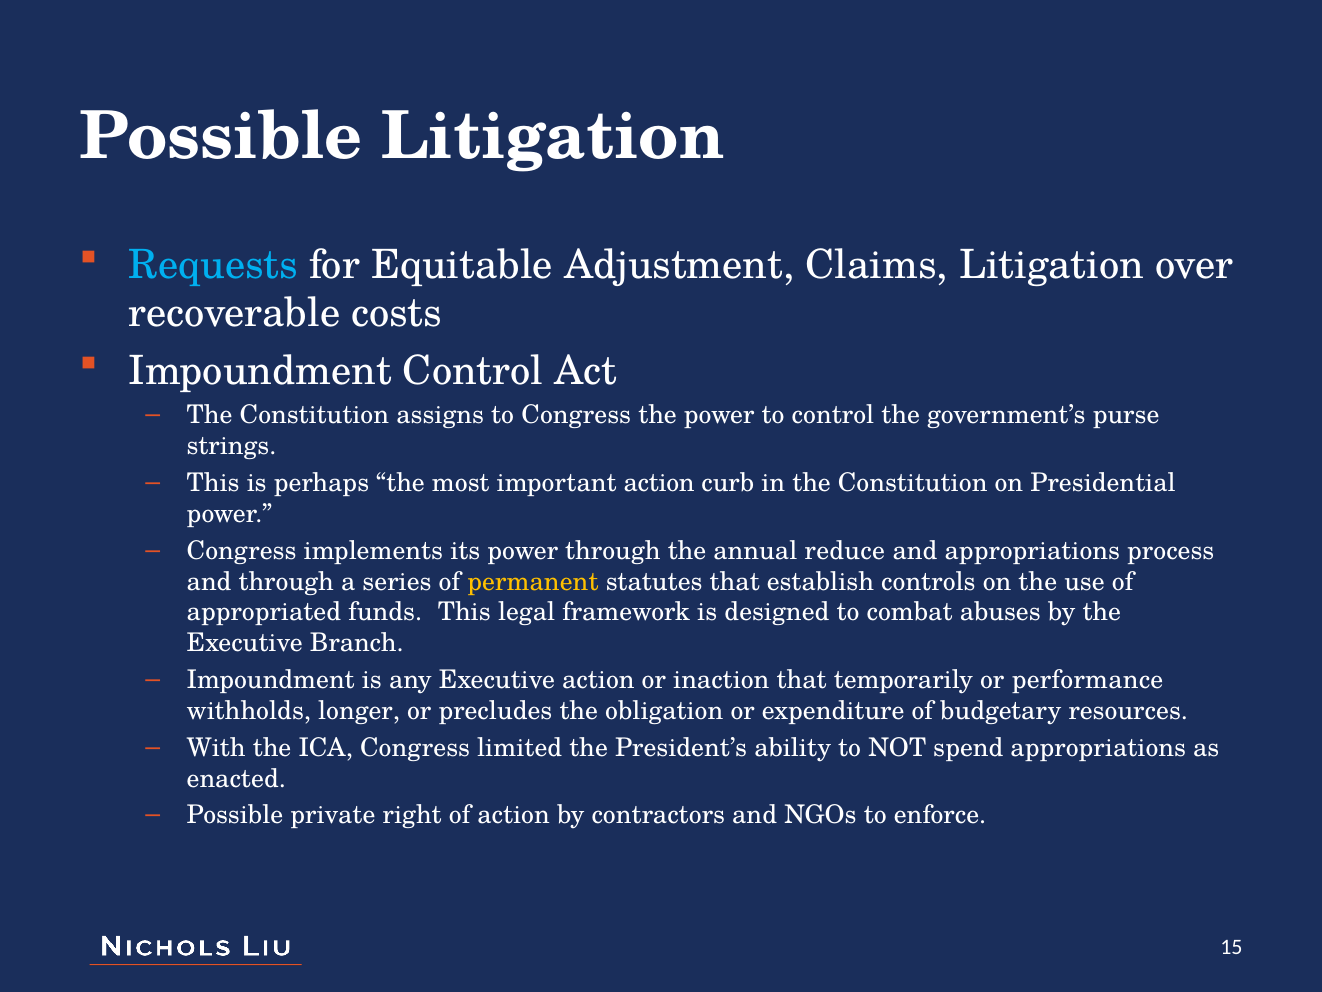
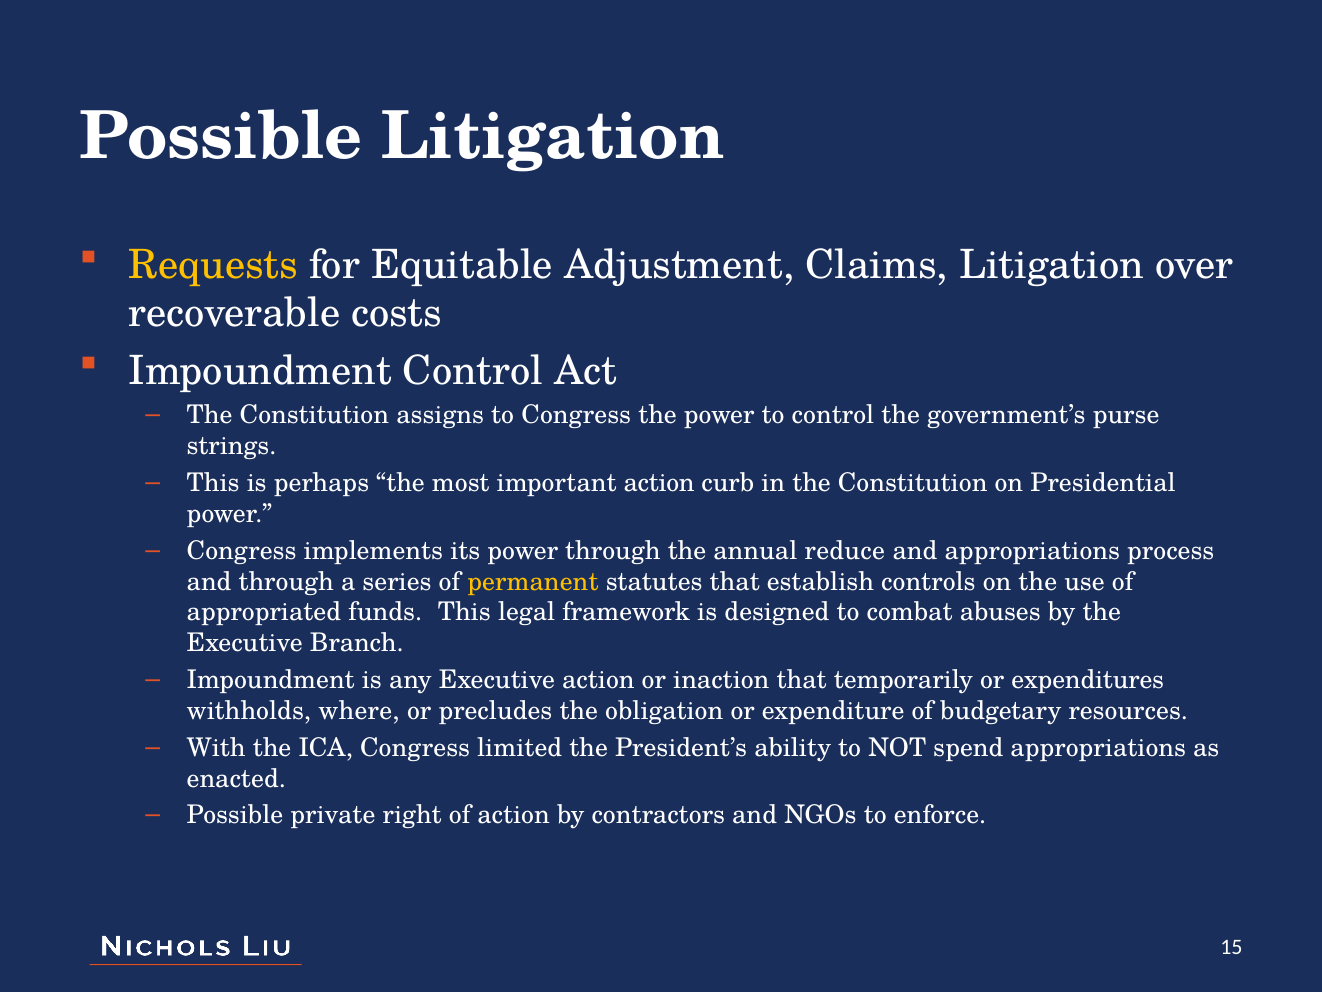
Requests colour: light blue -> yellow (214, 265)
performance: performance -> expenditures (1088, 680)
longer: longer -> where (359, 711)
